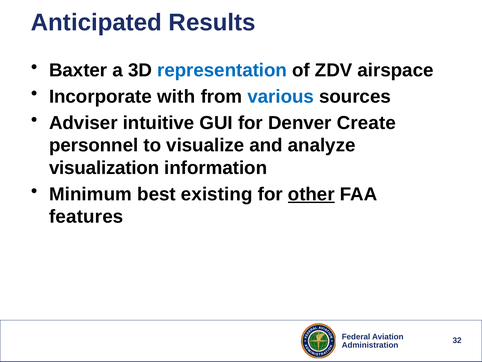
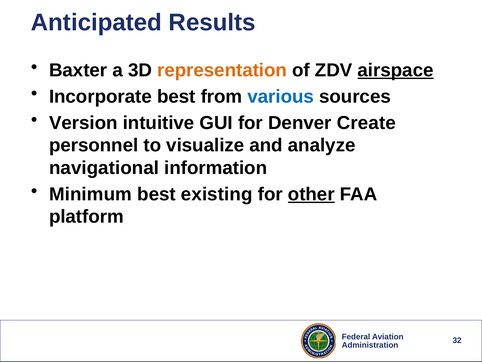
representation colour: blue -> orange (222, 70)
airspace underline: none -> present (396, 70)
Incorporate with: with -> best (176, 96)
Adviser: Adviser -> Version (83, 123)
visualization: visualization -> navigational (104, 168)
features: features -> platform (86, 216)
